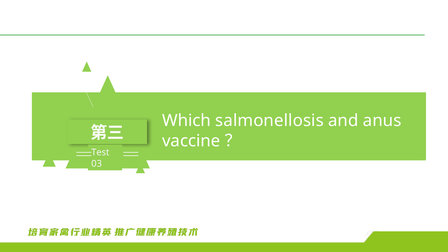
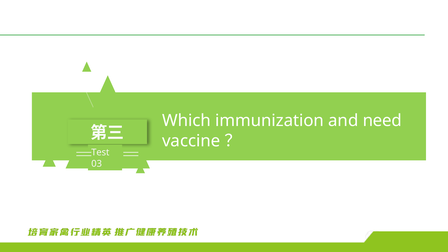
salmonellosis: salmonellosis -> immunization (270, 121)
anus: anus -> need (382, 121)
